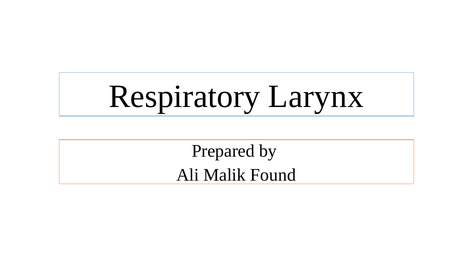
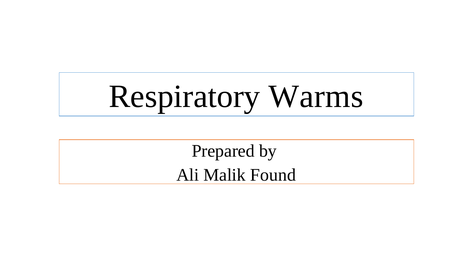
Larynx: Larynx -> Warms (316, 97)
